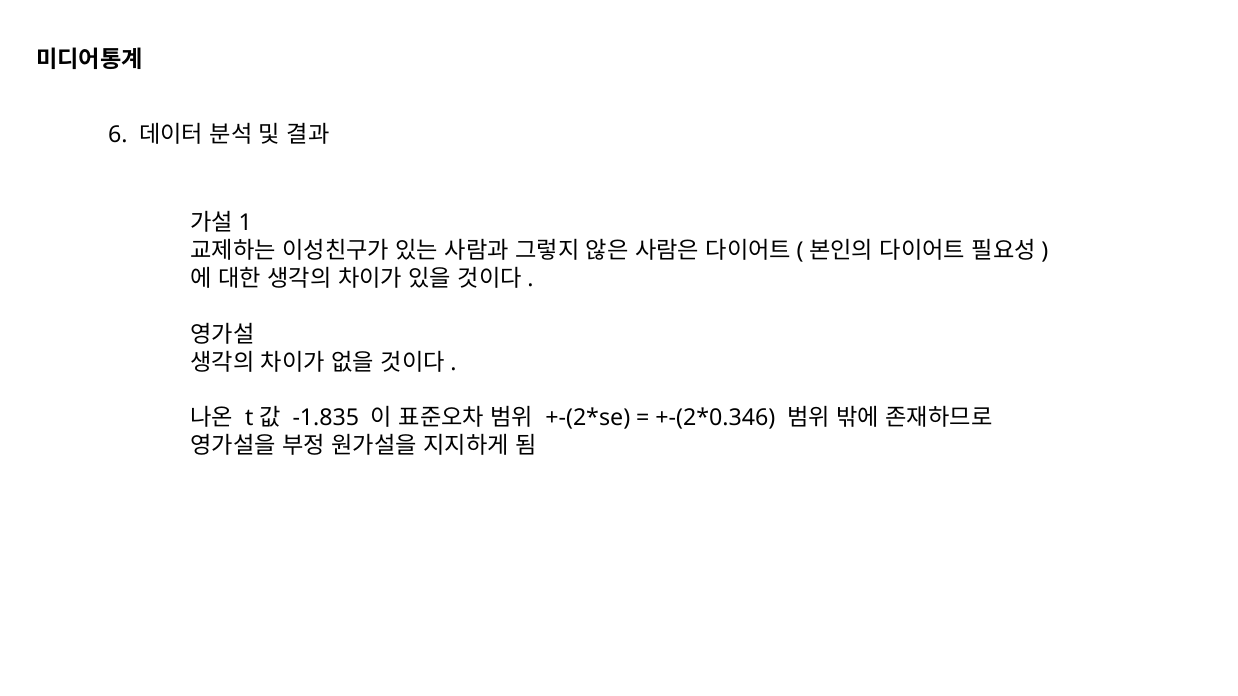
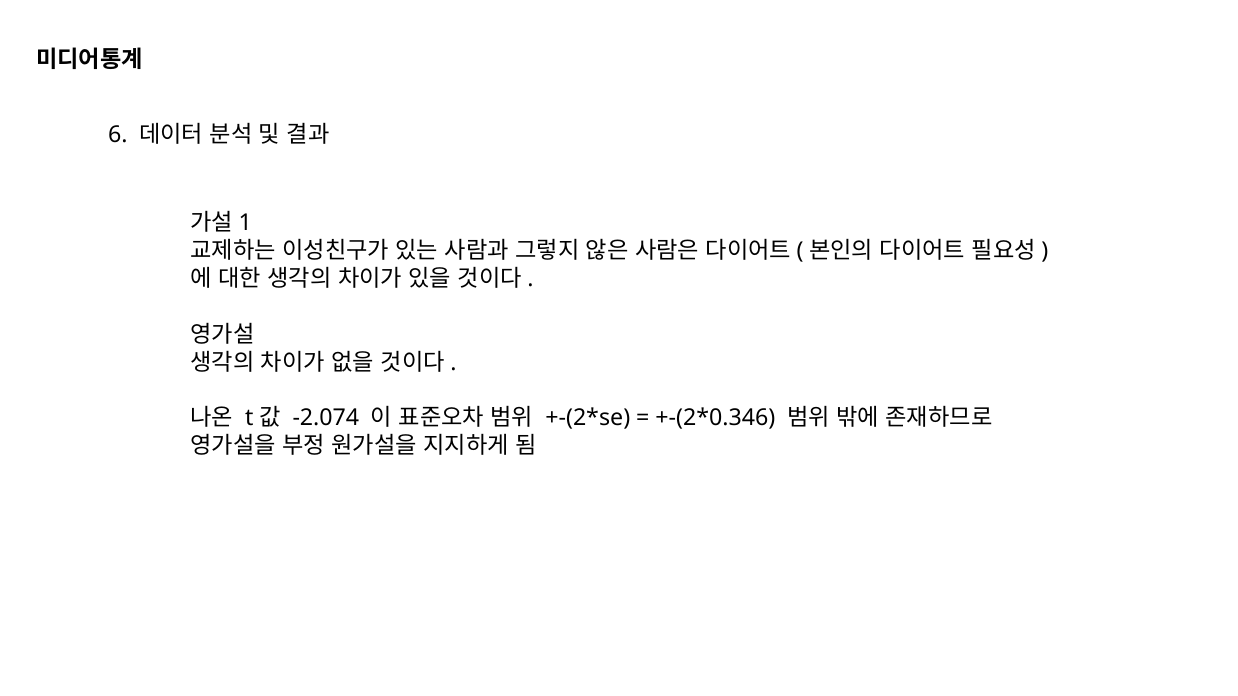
-1.835: -1.835 -> -2.074 (326, 418)
